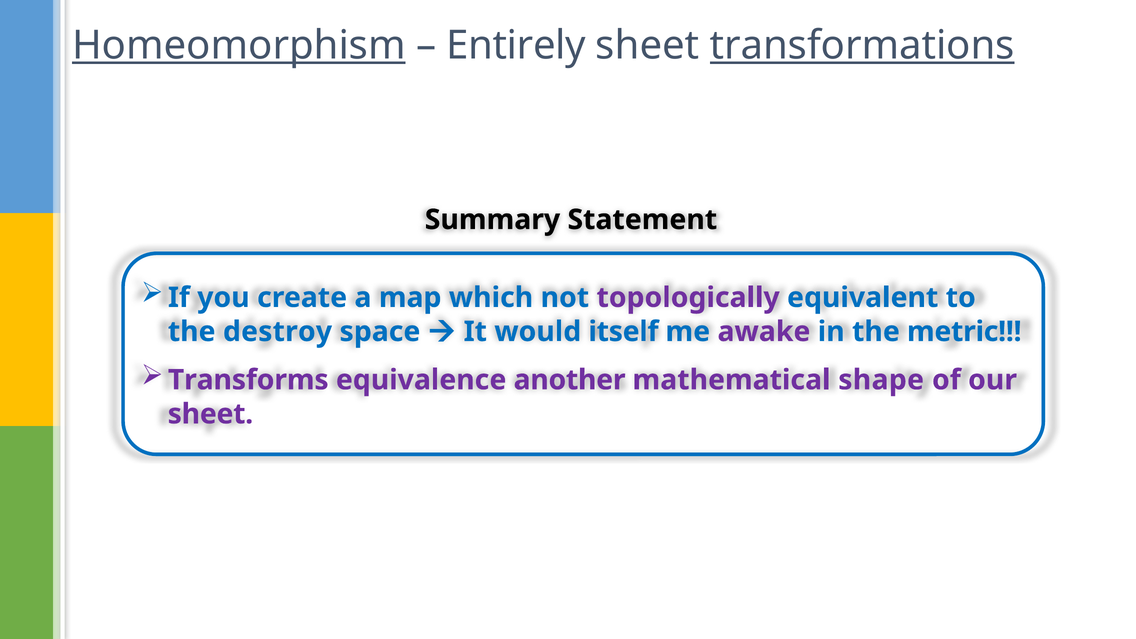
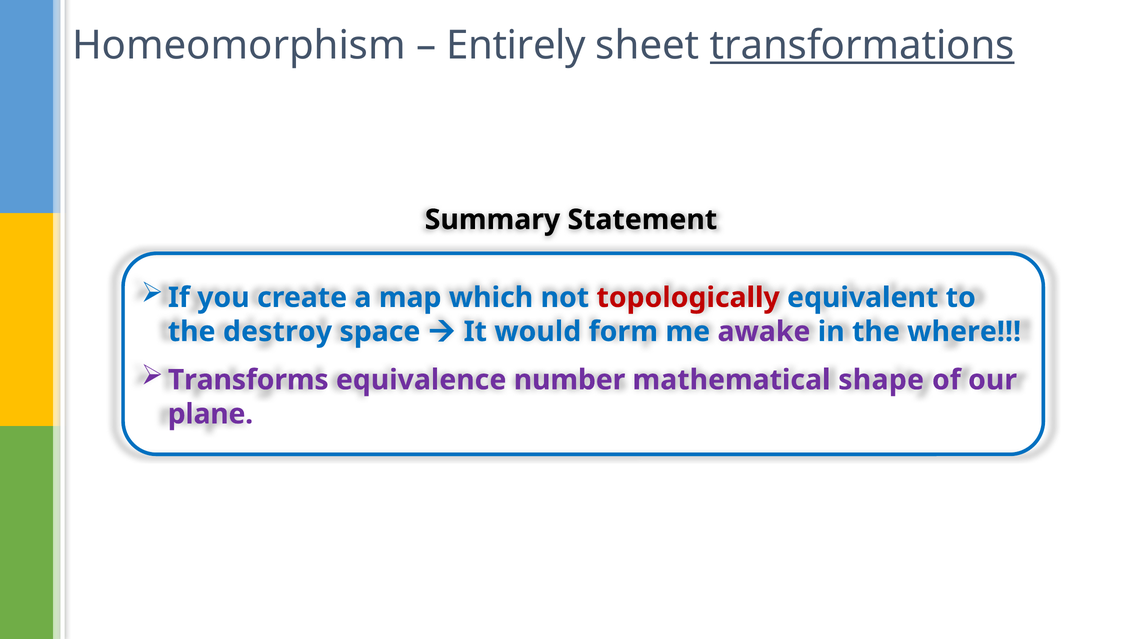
Homeomorphism underline: present -> none (239, 45)
topologically colour: purple -> red (688, 298)
itself: itself -> form (623, 332)
metric: metric -> where (964, 332)
another: another -> number (569, 380)
sheet: sheet -> plane (210, 414)
